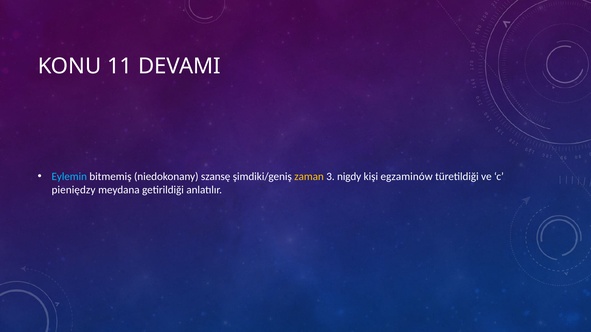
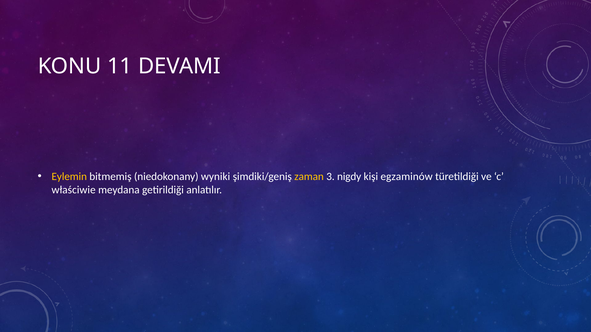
Eylemin colour: light blue -> yellow (69, 177)
szansę: szansę -> wyniki (216, 177)
pieniędzy: pieniędzy -> właściwie (74, 190)
